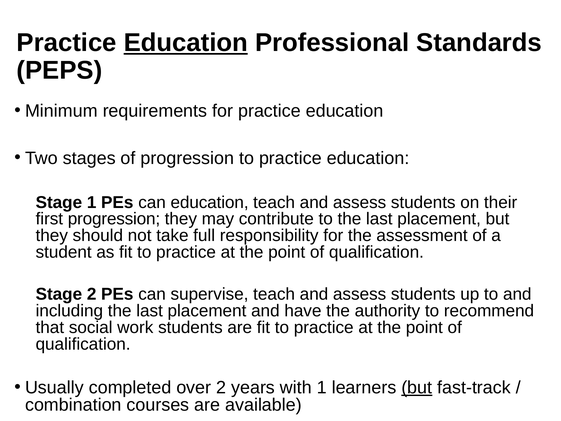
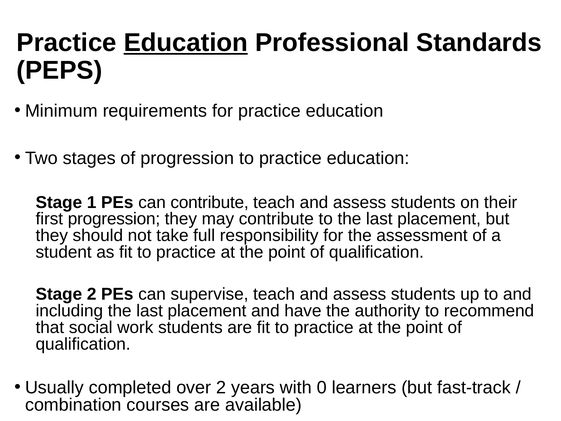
can education: education -> contribute (210, 202)
with 1: 1 -> 0 (322, 387)
but underline: present -> none (417, 387)
